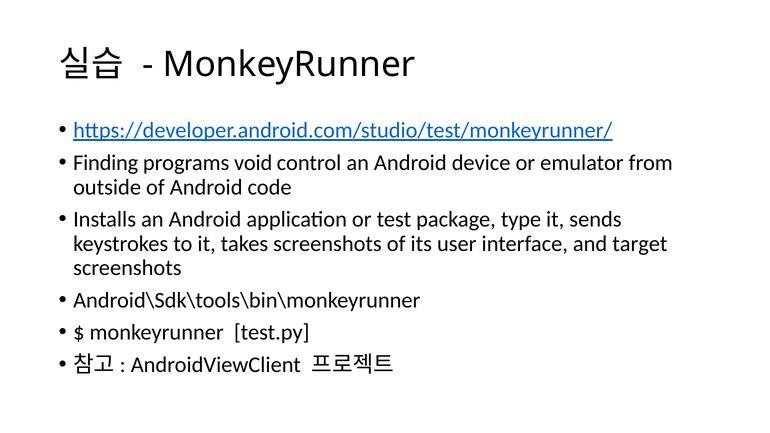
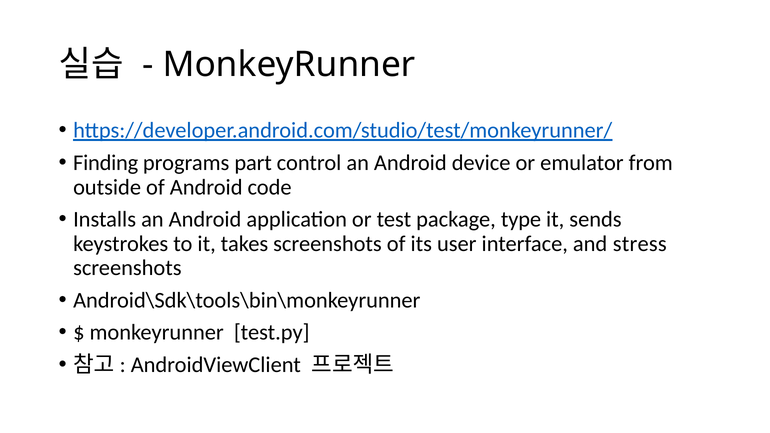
void: void -> part (253, 163)
target: target -> stress (640, 244)
